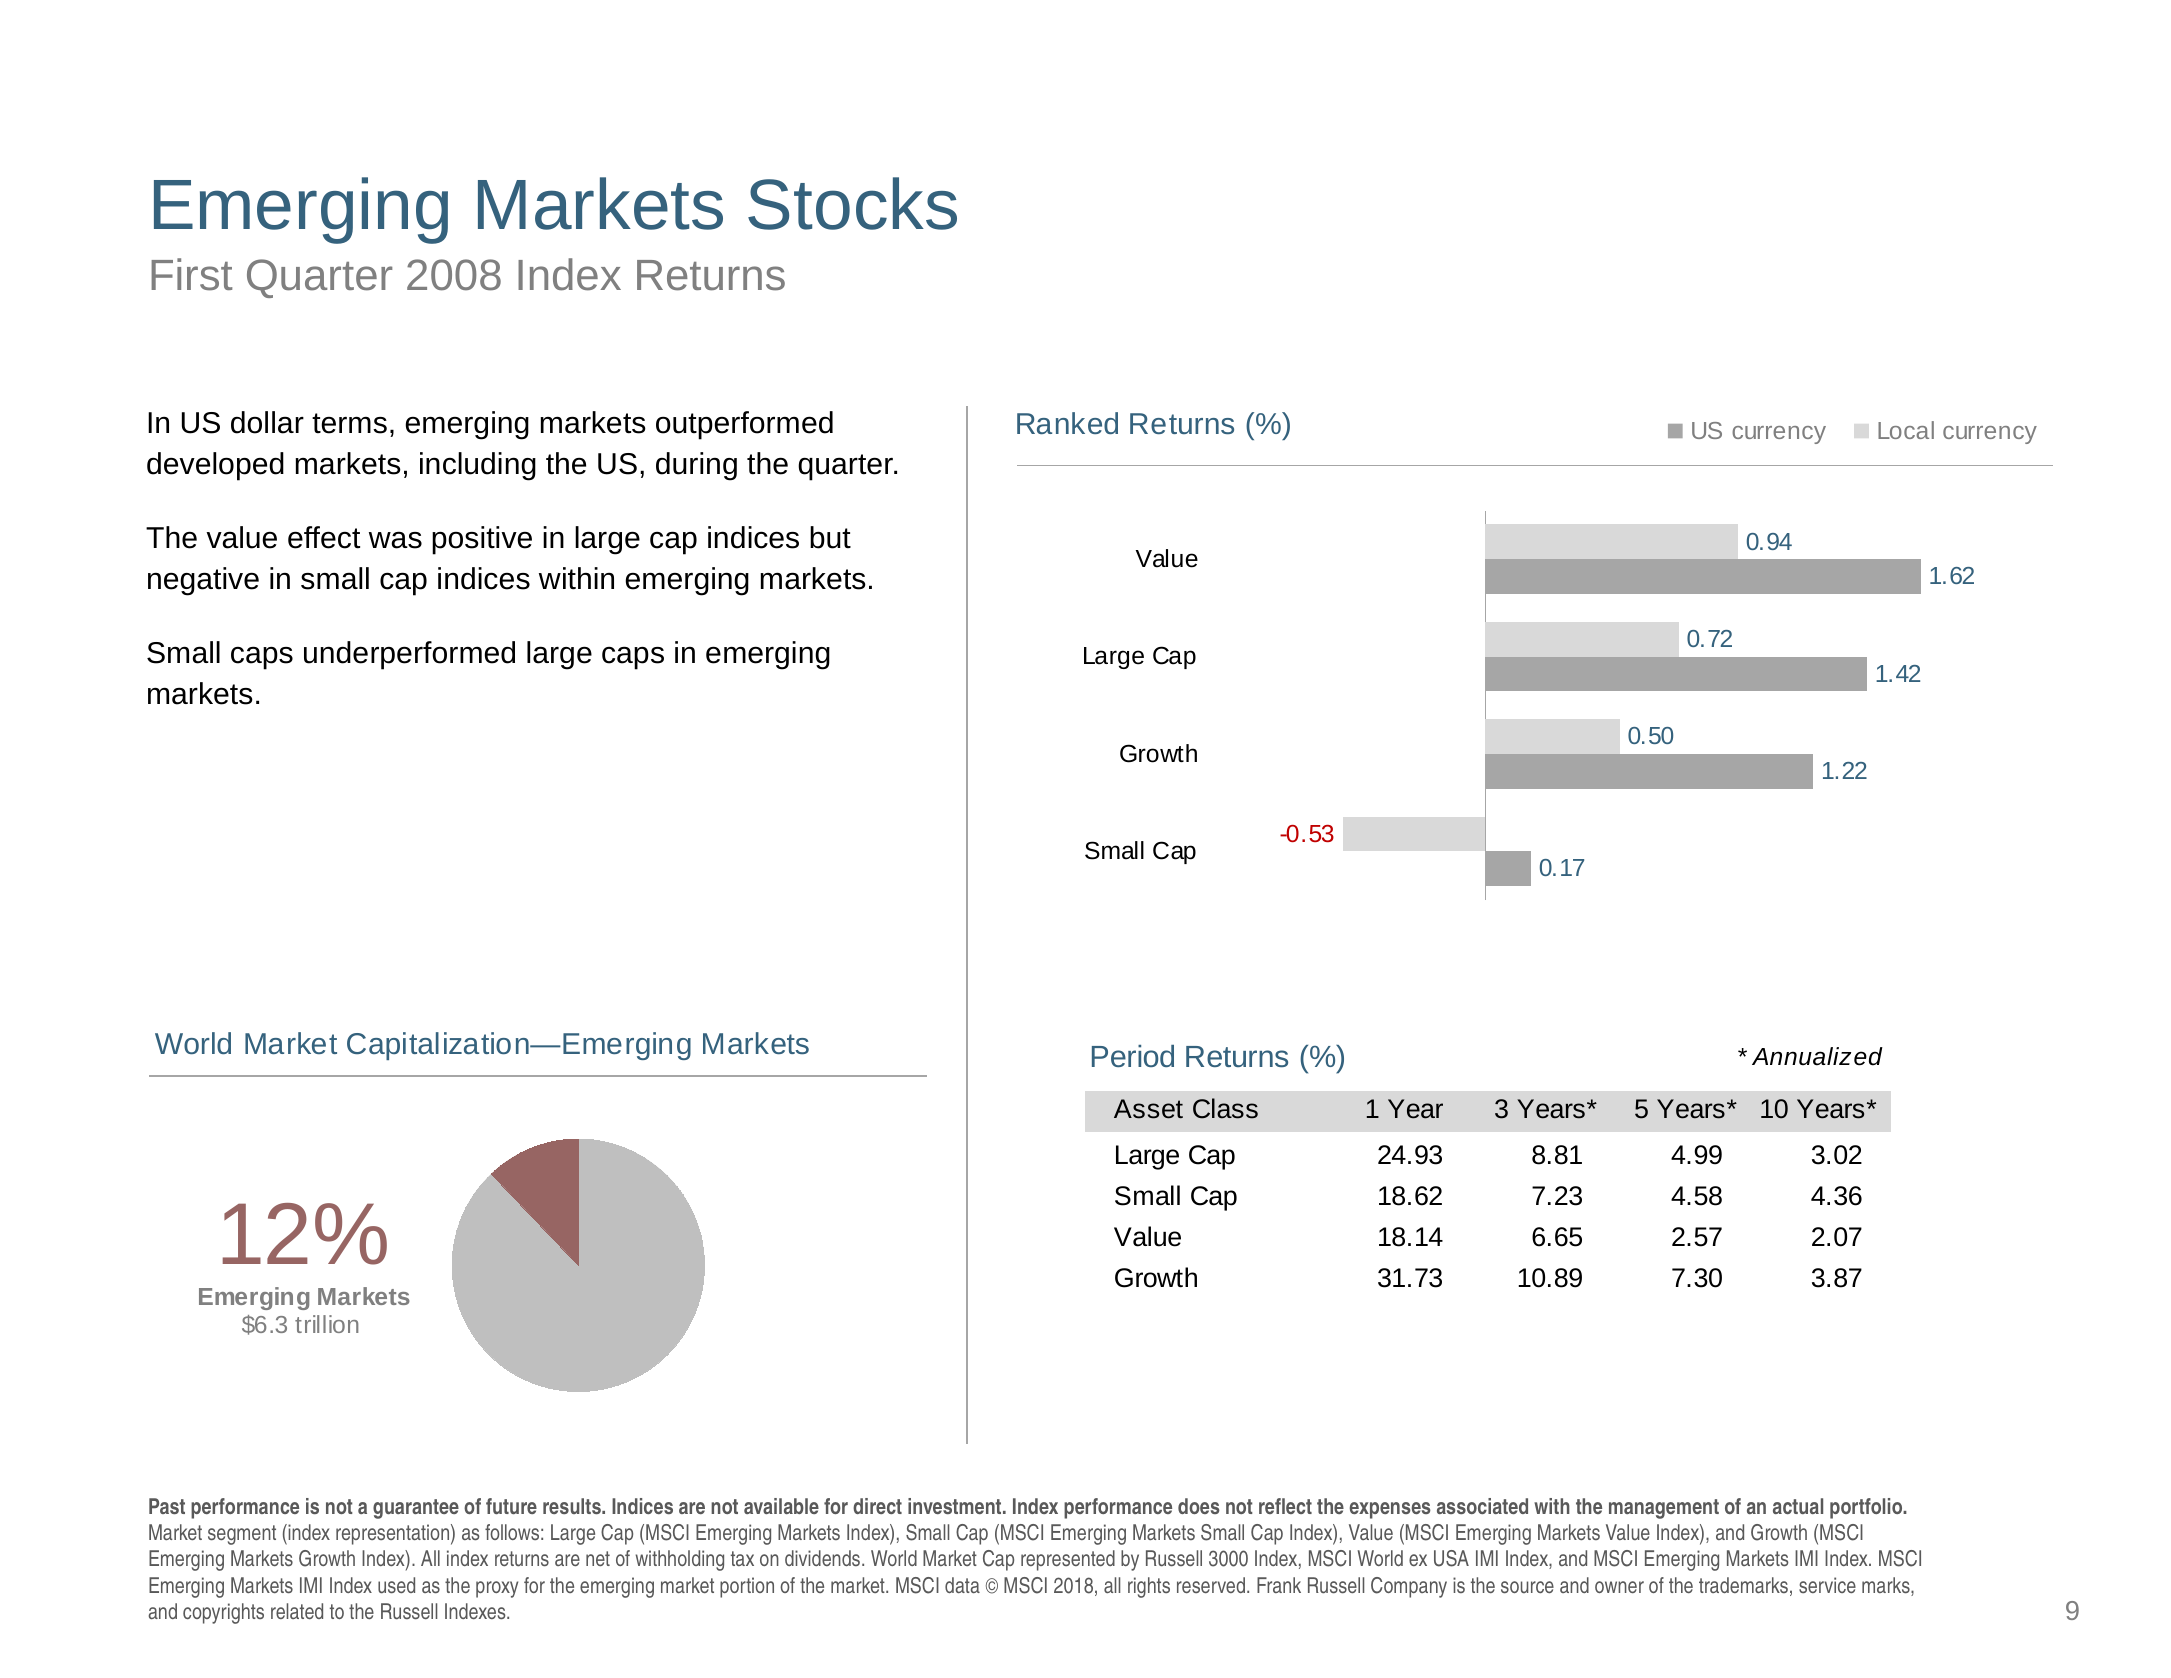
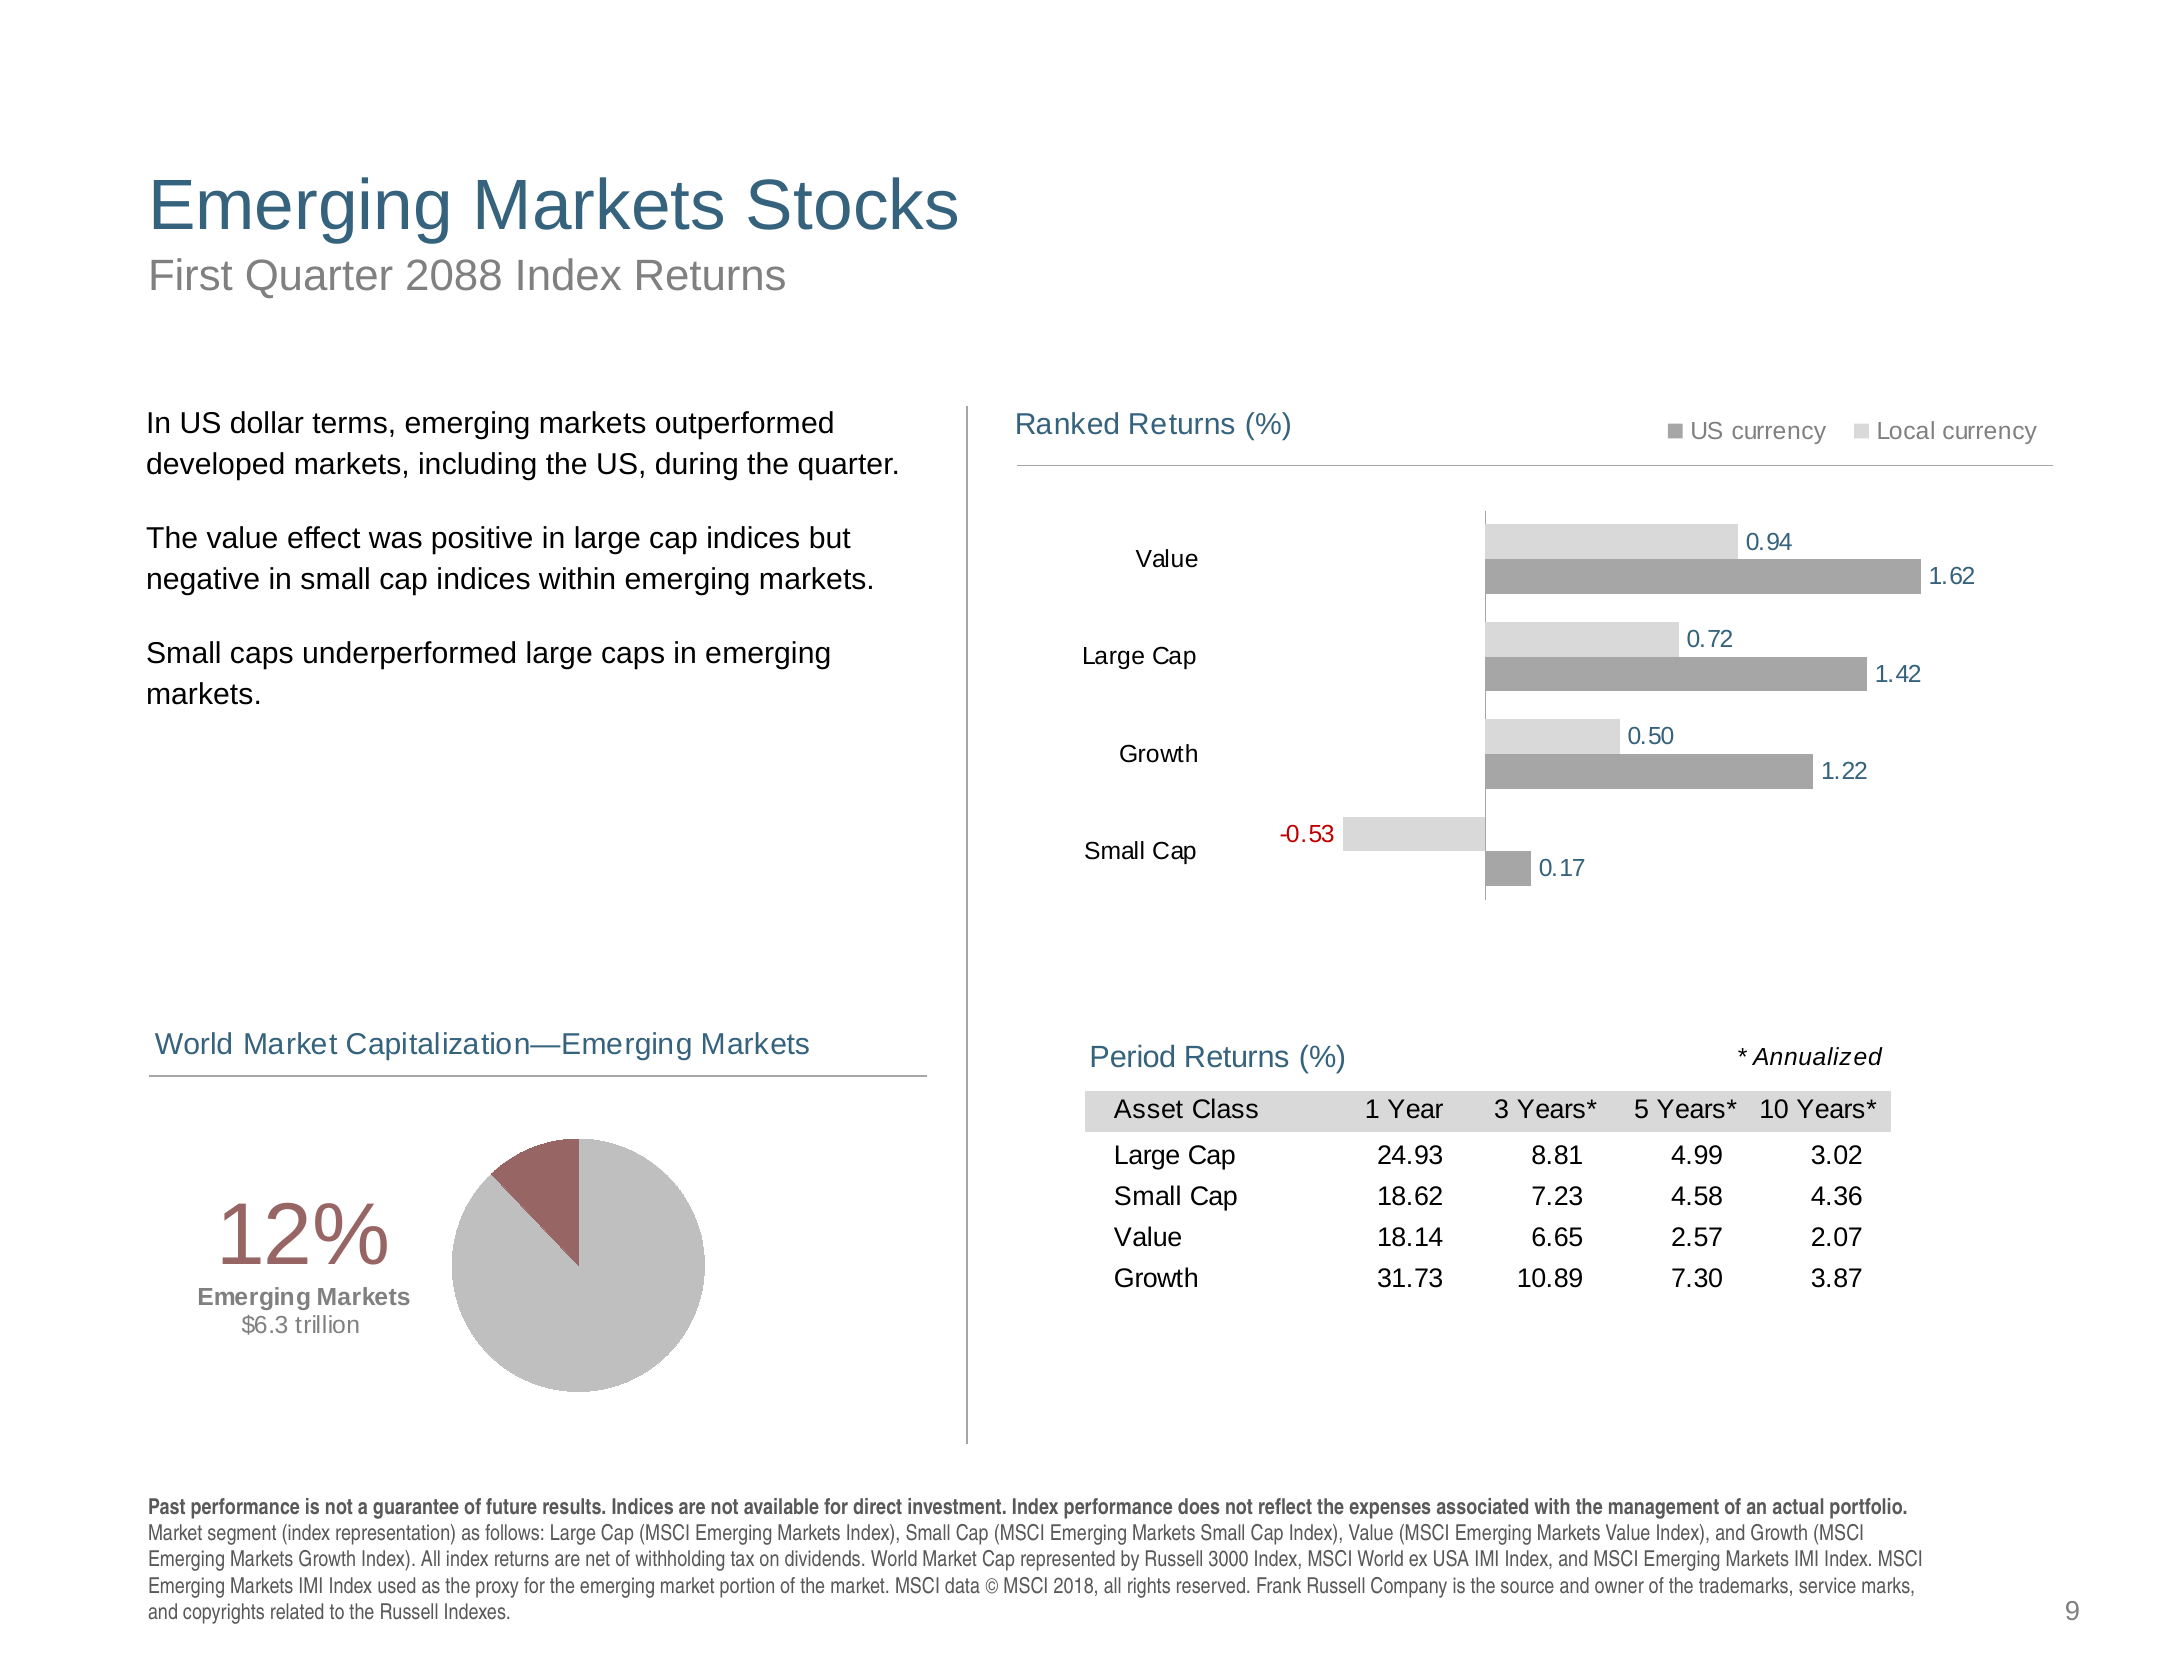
2008: 2008 -> 2088 (454, 276)
